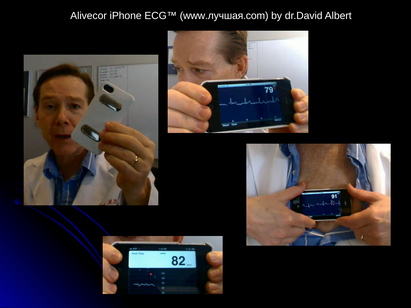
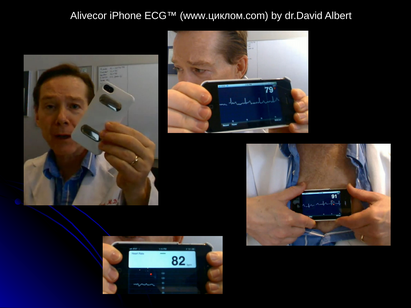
www.лучшая.com: www.лучшая.com -> www.циклом.com (224, 16)
